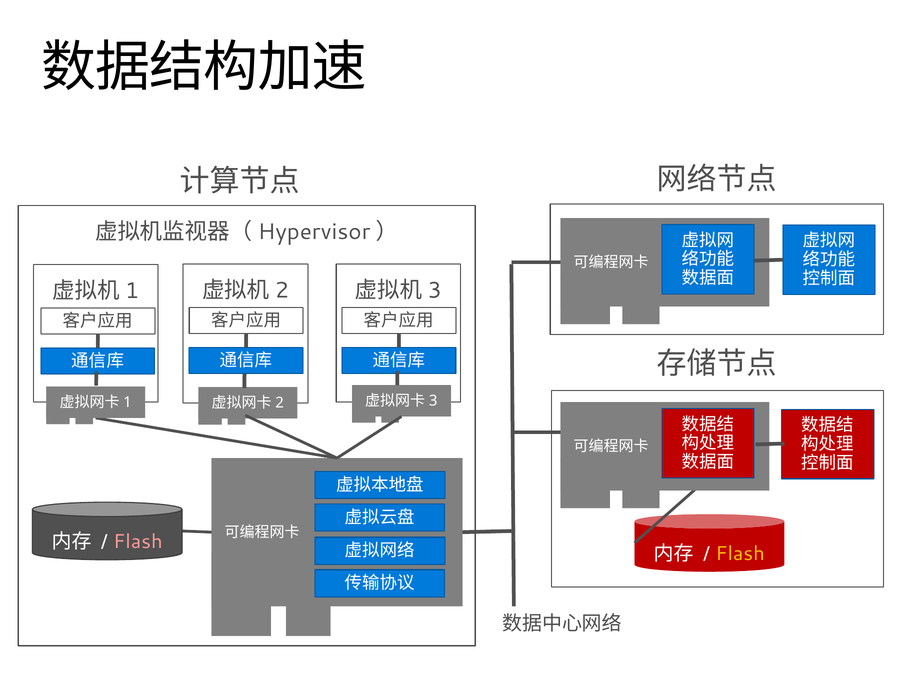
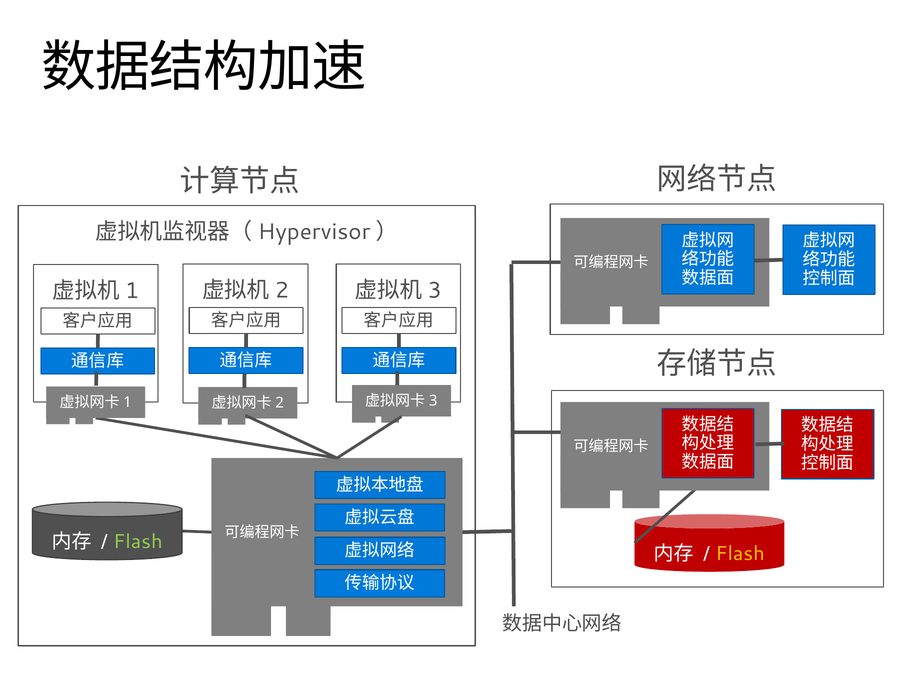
Flash colour: pink -> light green (138, 541)
